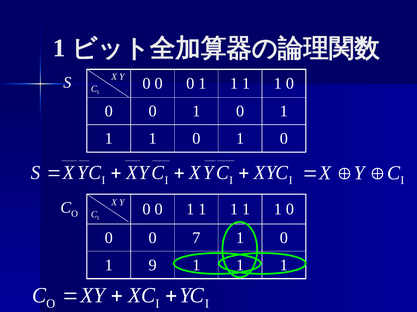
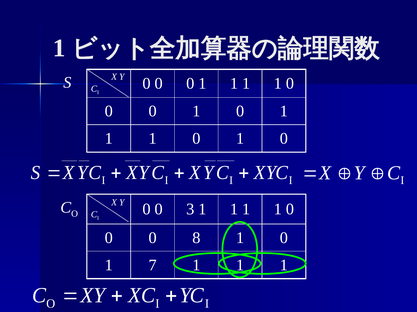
1: 1 -> 3 (190, 210)
7: 7 -> 8 (196, 238)
9: 9 -> 7 (153, 266)
